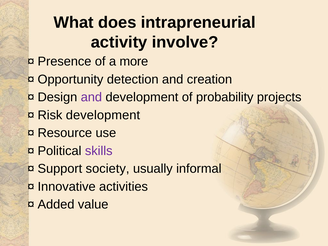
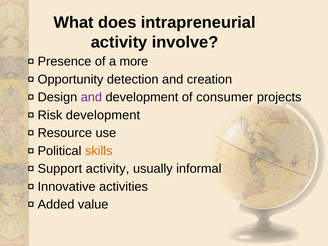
probability: probability -> consumer (225, 97)
skills colour: purple -> orange (99, 151)
society: society -> activity (108, 169)
